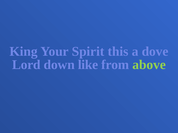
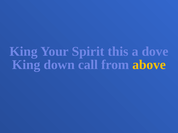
Lord: Lord -> King (26, 65)
like: like -> call (88, 65)
above colour: light green -> yellow (149, 65)
